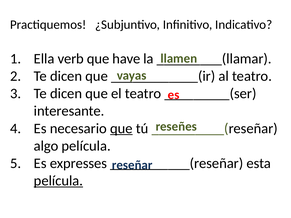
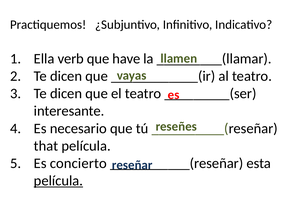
que underline: present -> none (121, 129)
algo: algo -> that (46, 146)
expresses: expresses -> concierto (78, 163)
